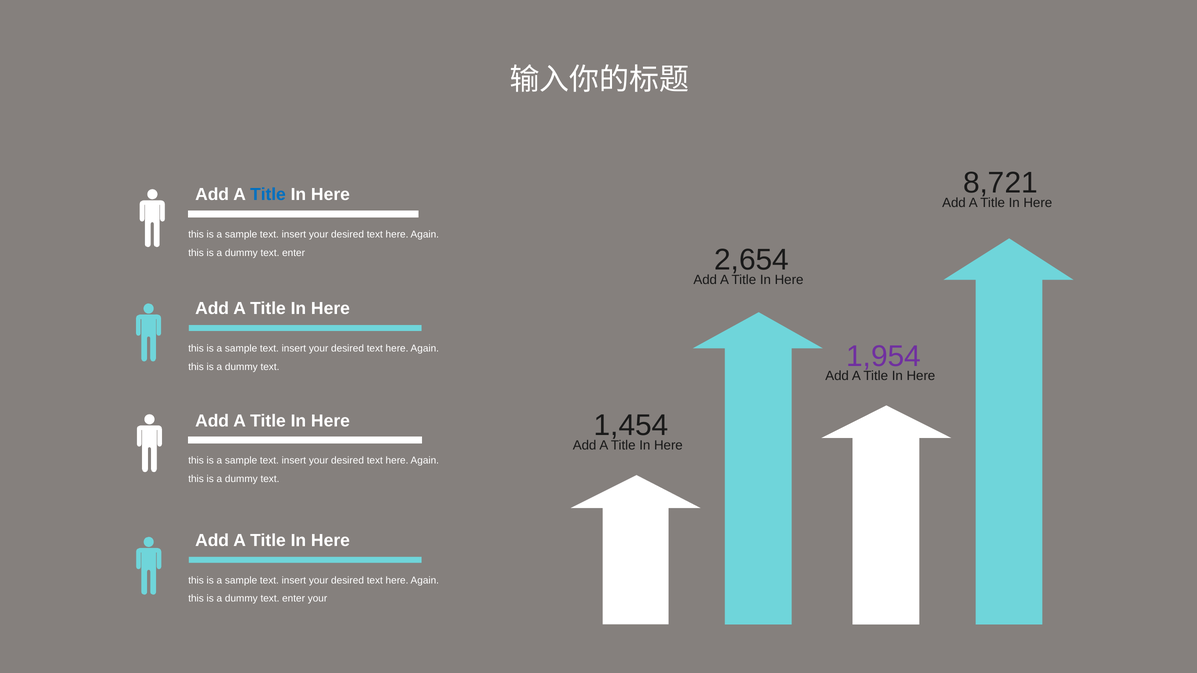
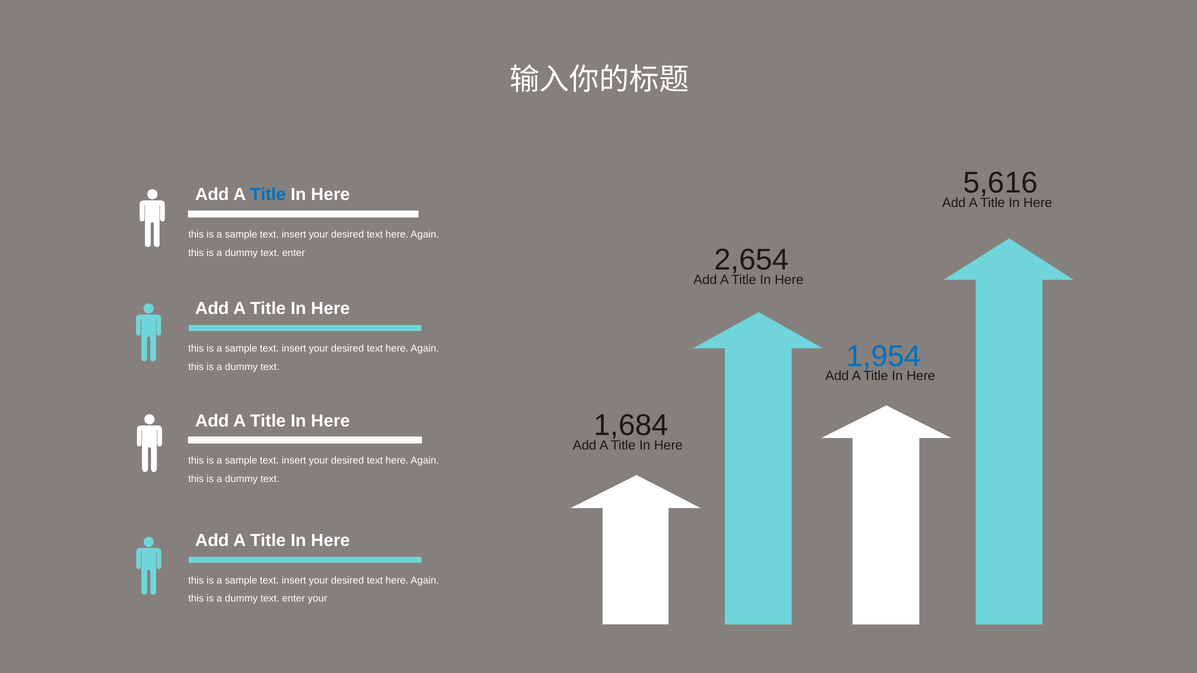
8,721: 8,721 -> 5,616 (1000, 183)
1,954 colour: purple -> blue (884, 356)
1,454: 1,454 -> 1,684 (631, 426)
